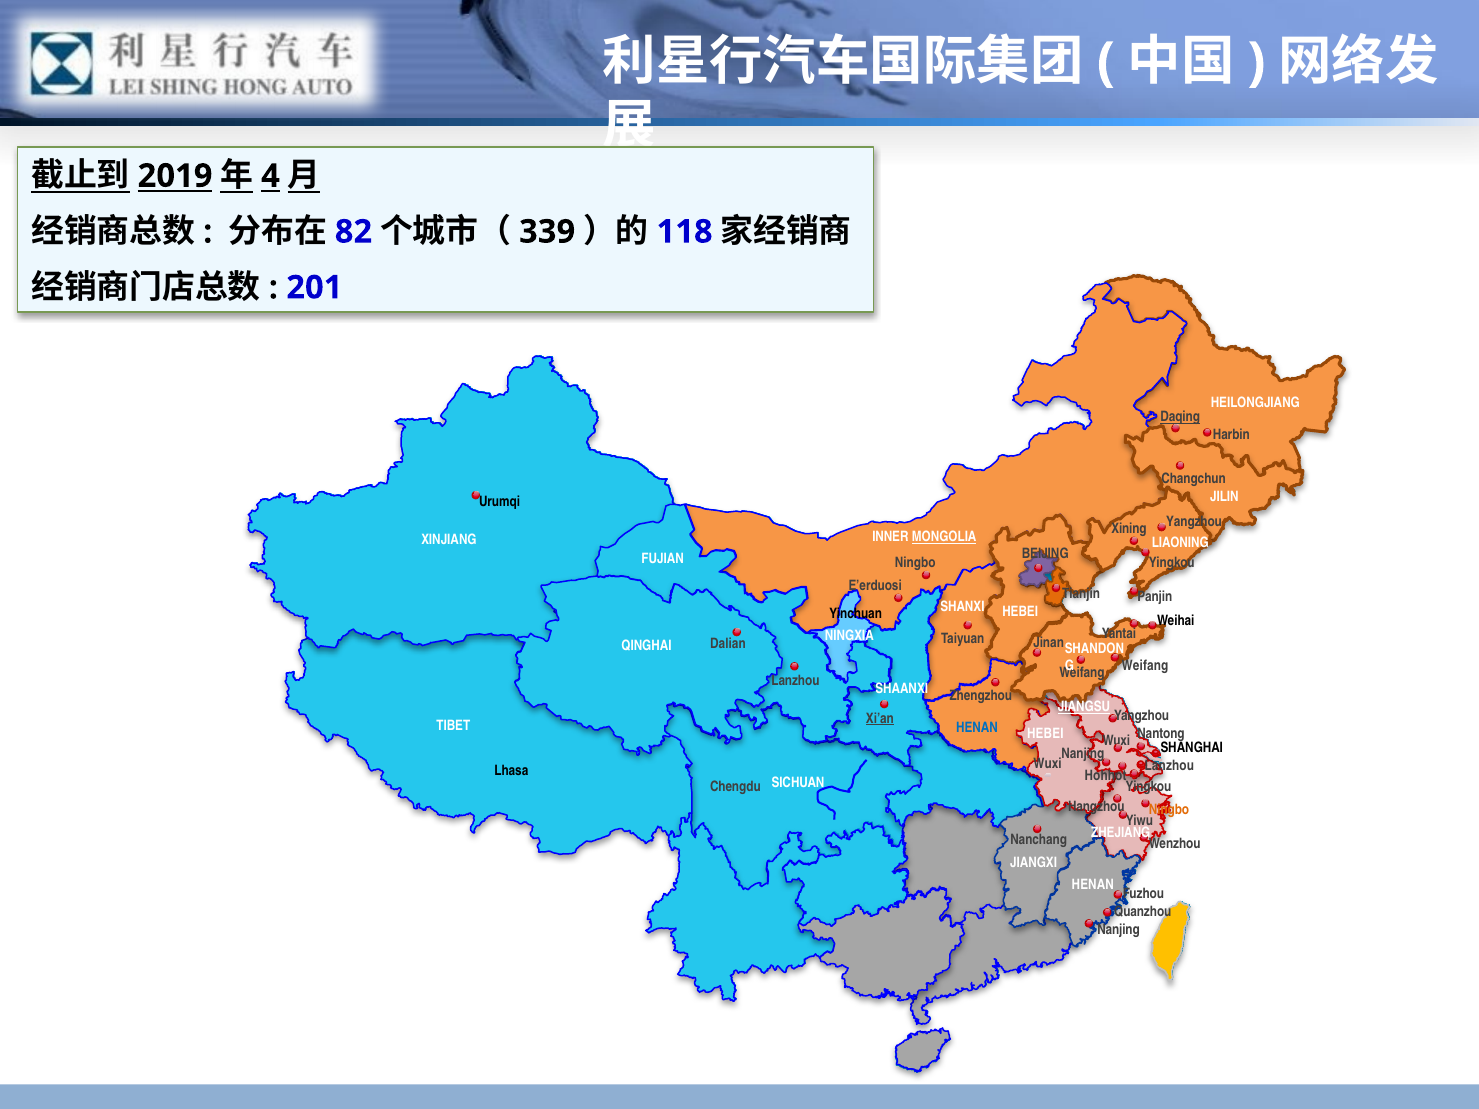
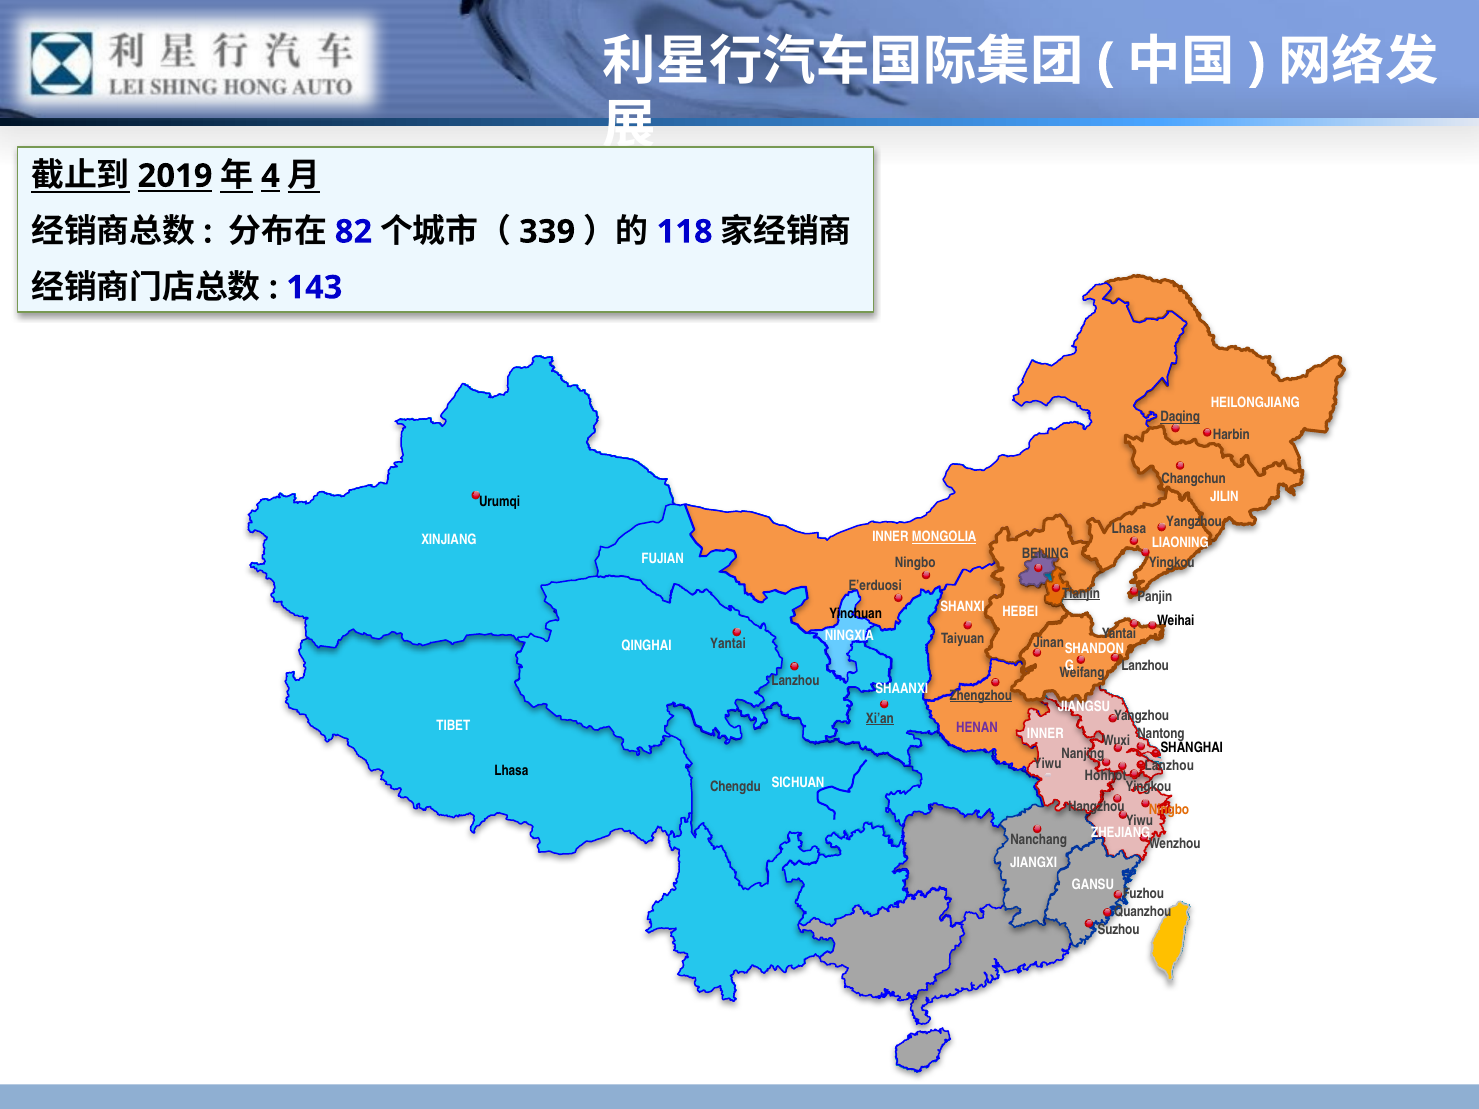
201: 201 -> 143 (314, 288)
Xining: Xining -> Lhasa (1129, 529)
Tianjin underline: none -> present (1081, 594)
Dalian: Dalian -> Yantai (728, 643)
Weifang: Weifang -> Lanzhou (1145, 666)
Zhengzhou underline: none -> present (981, 696)
JIANGSU underline: present -> none (1084, 707)
HENAN colour: blue -> purple (977, 728)
HEBEI: HEBEI -> INNER (1045, 734)
Wuxi: Wuxi -> Yiwu (1048, 764)
HENAN: HENAN -> GANSU (1093, 885)
Nanjing: Nanjing -> Suzhou (1119, 930)
